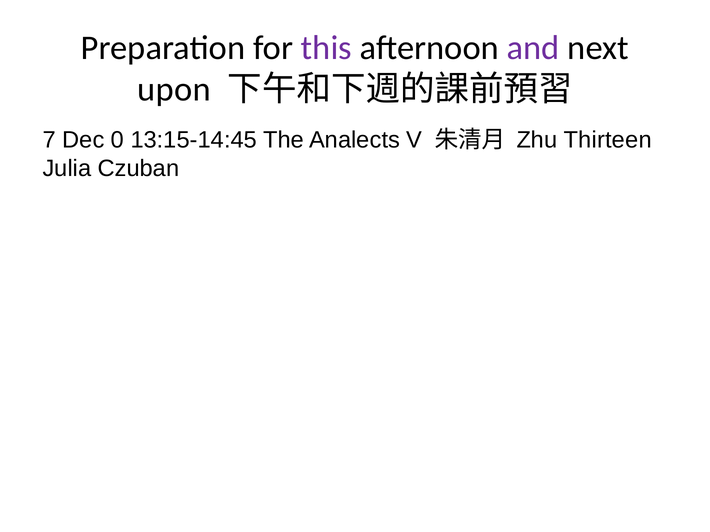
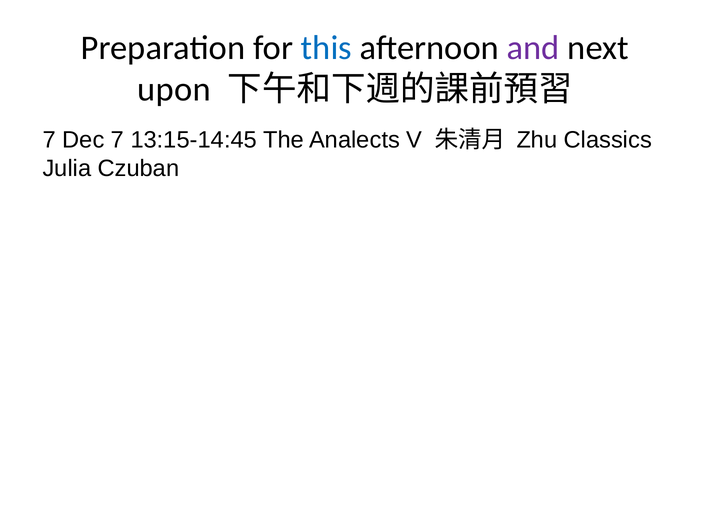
this colour: purple -> blue (326, 48)
Dec 0: 0 -> 7 (118, 140)
Thirteen: Thirteen -> Classics (608, 140)
